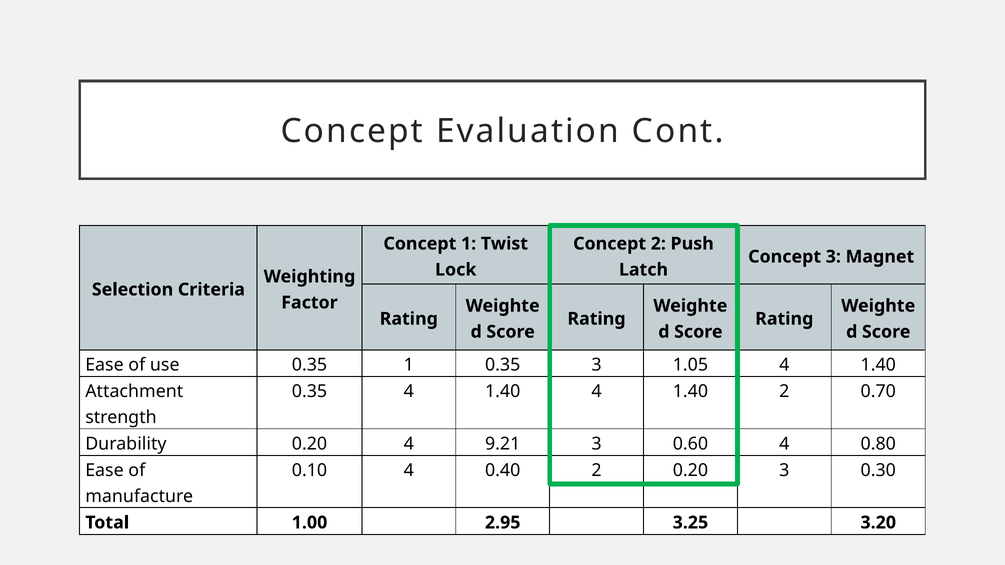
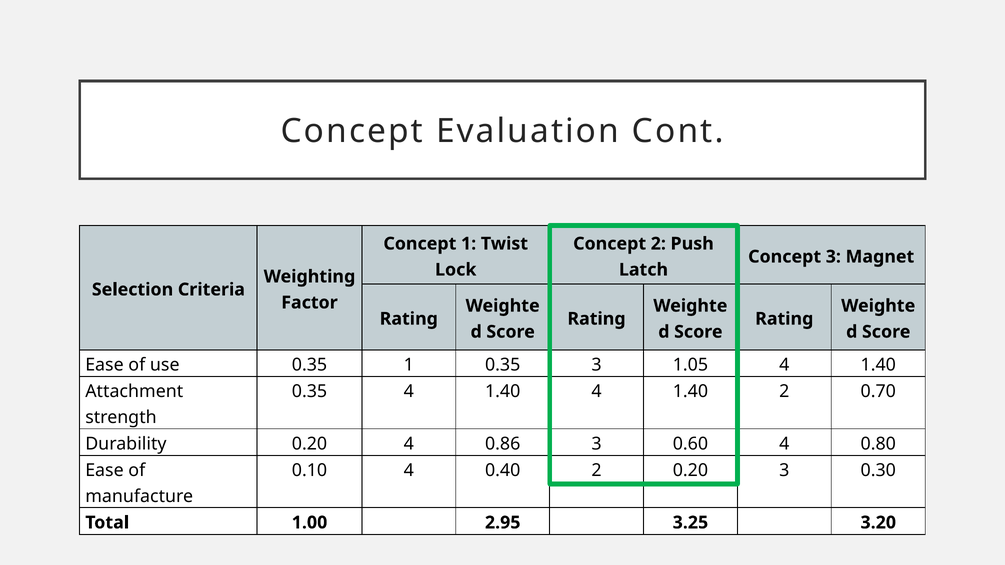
9.21: 9.21 -> 0.86 (503, 444)
